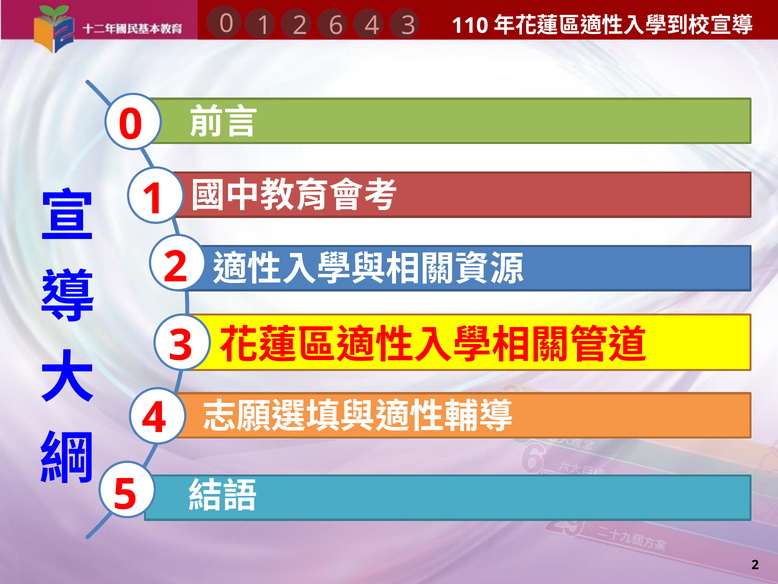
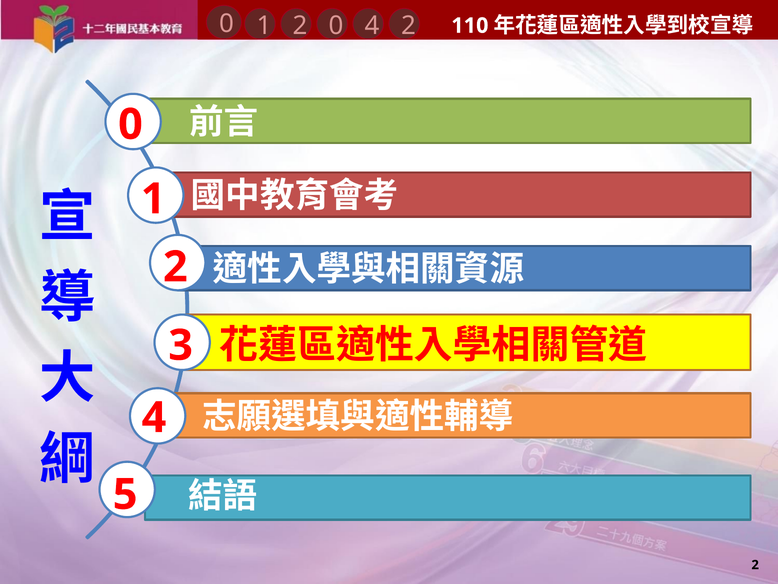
2 6: 6 -> 0 (336, 25)
4 3: 3 -> 2 (408, 25)
